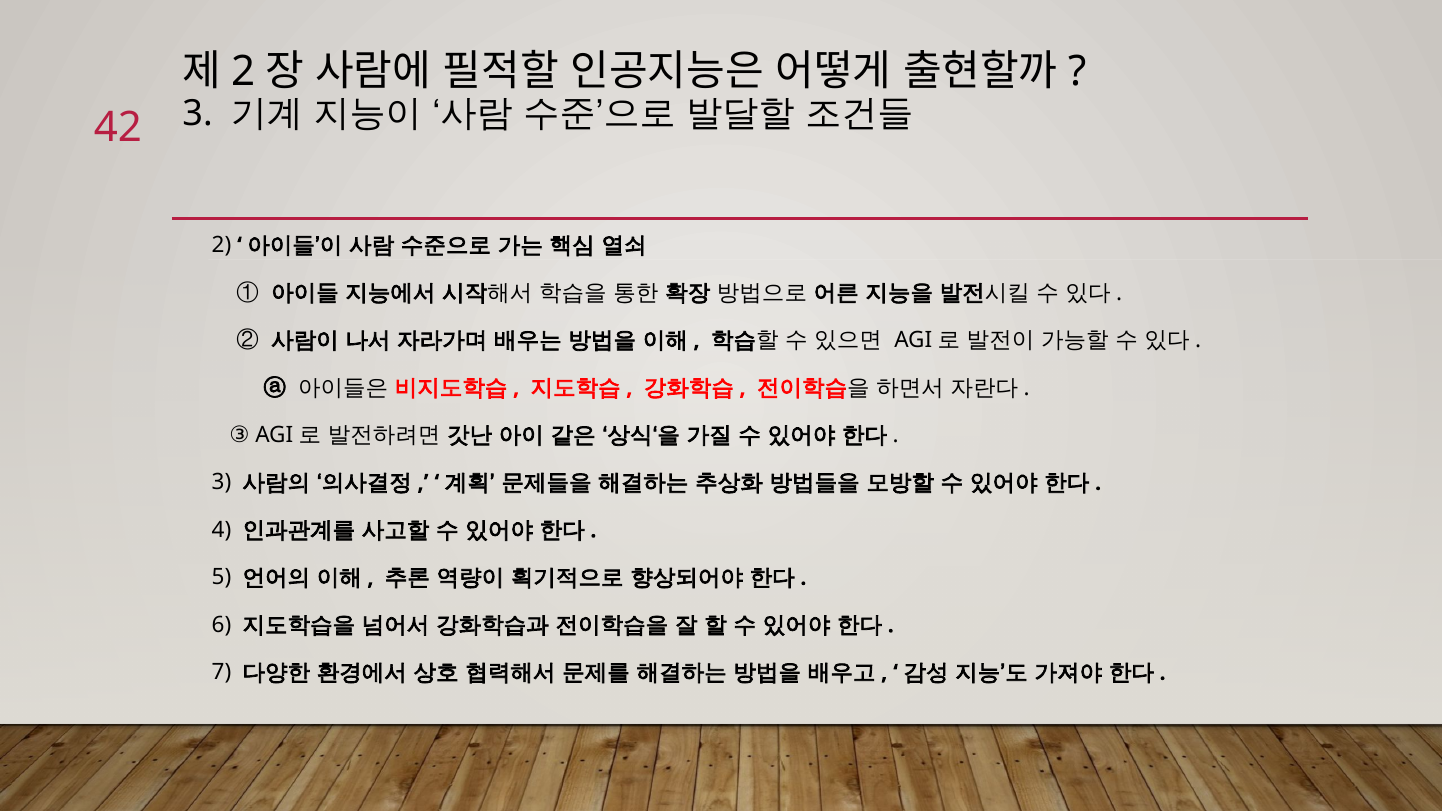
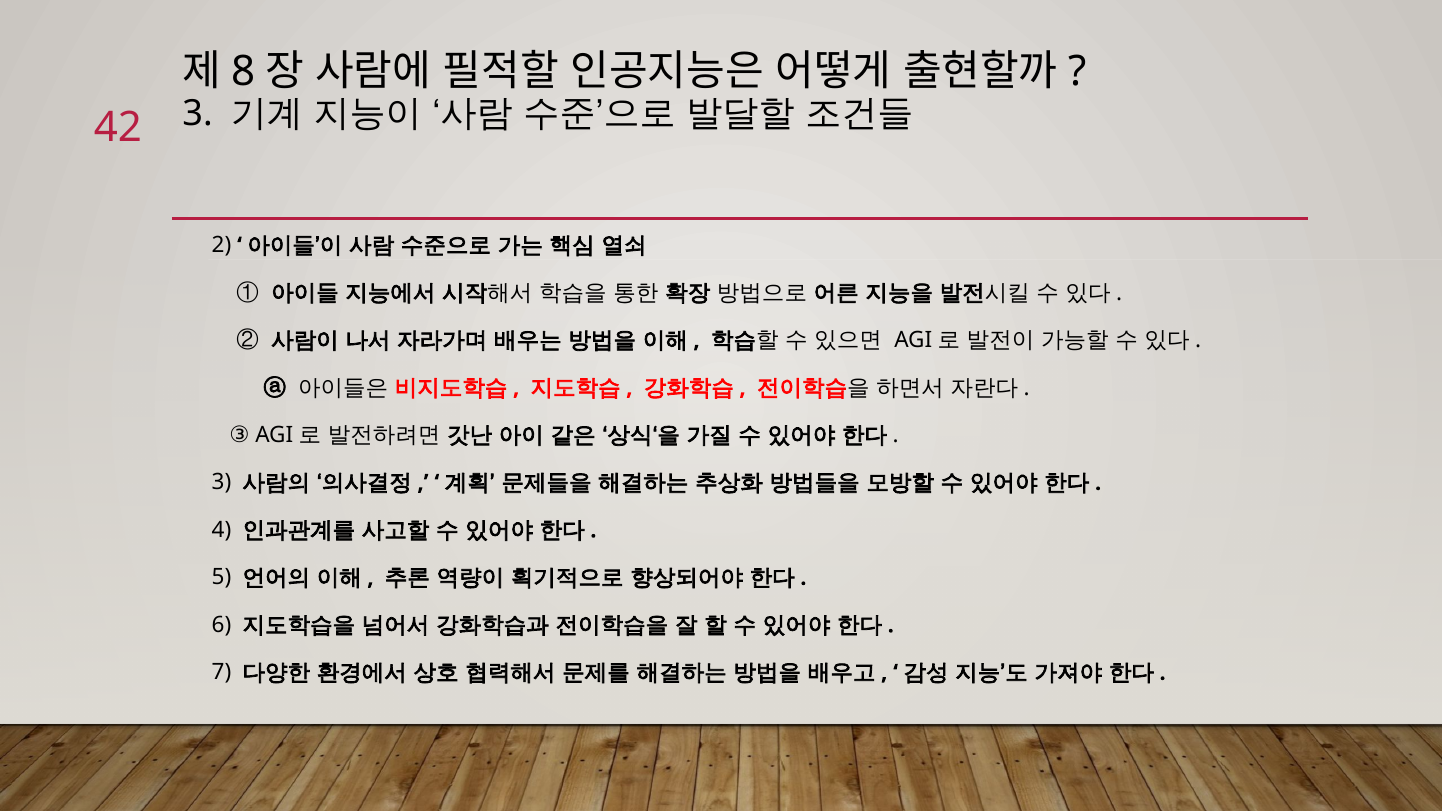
2: 2 -> 8 (243, 71)
